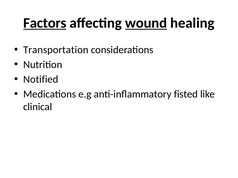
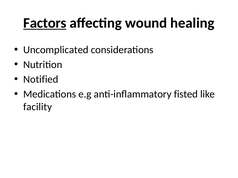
wound underline: present -> none (146, 23)
Transportation: Transportation -> Uncomplicated (56, 50)
clinical: clinical -> facility (38, 107)
